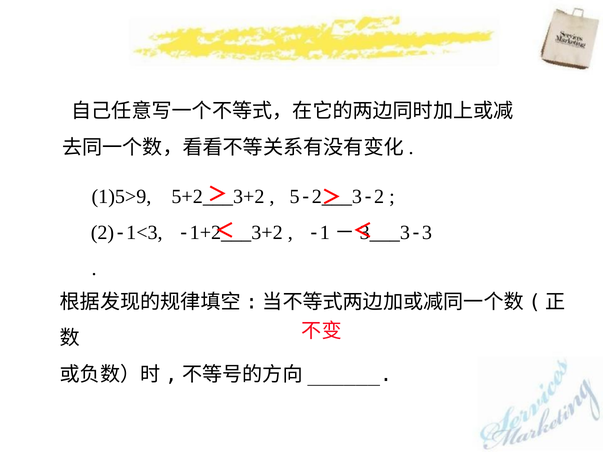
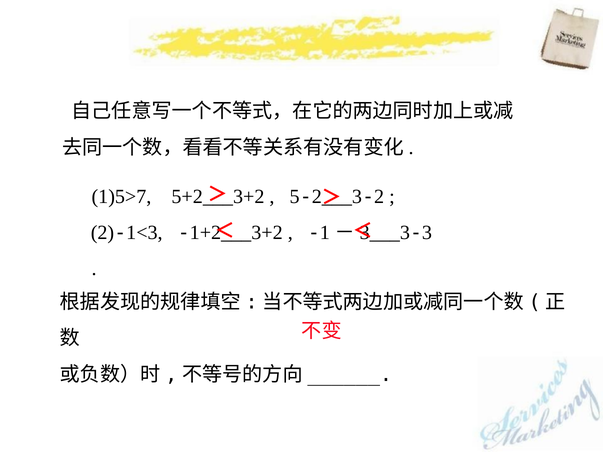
1)5>9: 1)5>9 -> 1)5>7 (121, 197)
